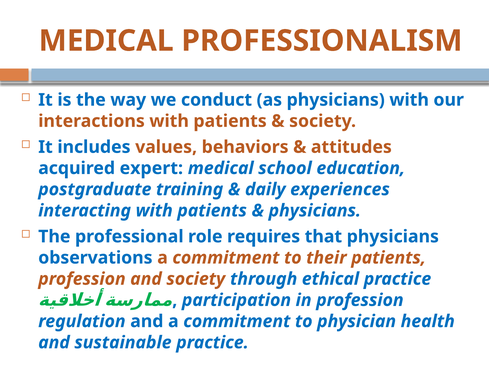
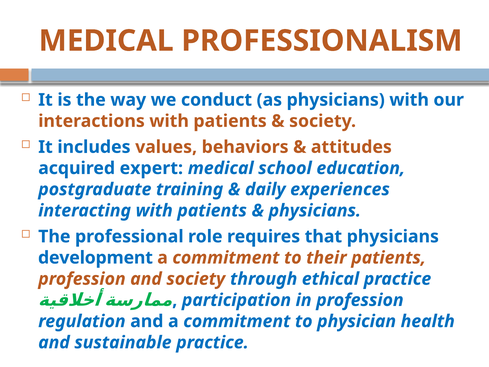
observations: observations -> development (95, 258)
